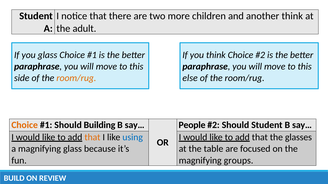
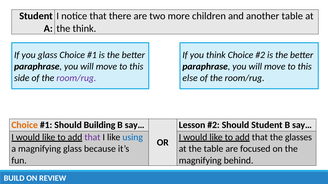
another think: think -> table (292, 16)
the adult: adult -> think (84, 29)
room/rug colour: orange -> purple (76, 78)
People: People -> Lesson (192, 125)
that colour: orange -> purple (92, 137)
groups: groups -> behind (239, 161)
